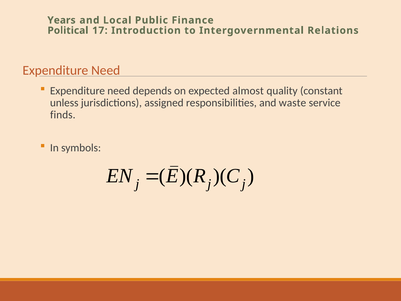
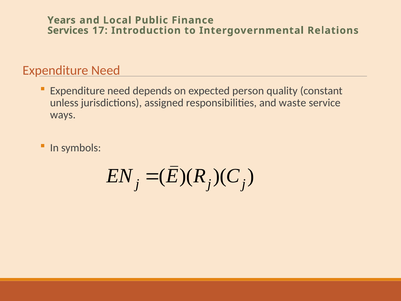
Political: Political -> Services (68, 30)
almost: almost -> person (248, 91)
finds: finds -> ways (63, 115)
